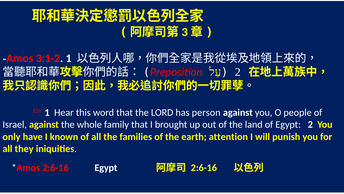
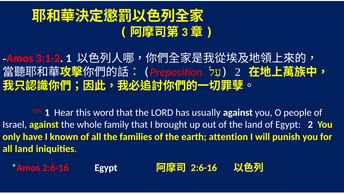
person: person -> usually (206, 112)
all they: they -> land (24, 148)
